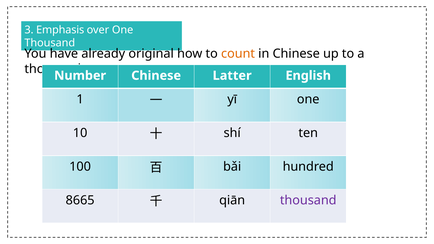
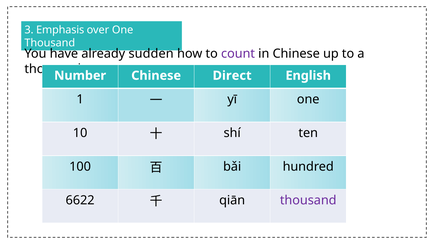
original: original -> sudden (151, 54)
count colour: orange -> purple (238, 54)
Latter: Latter -> Direct (232, 76)
8665: 8665 -> 6622 (80, 200)
